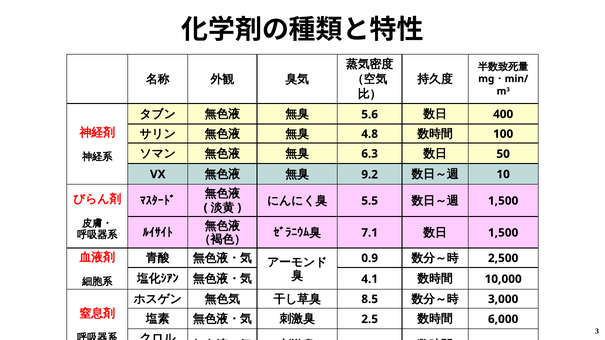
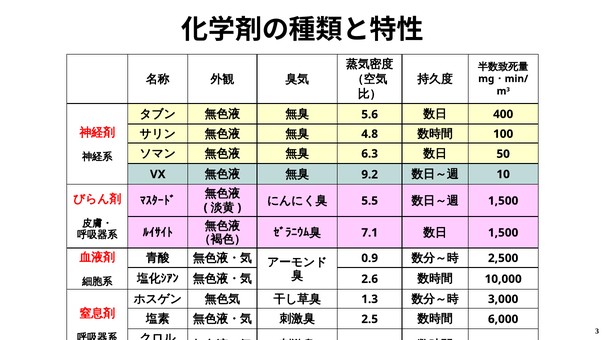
4.1: 4.1 -> 2.6 (370, 279)
8.5: 8.5 -> 1.3 (370, 299)
